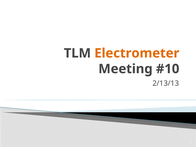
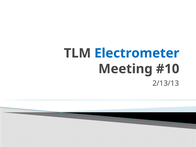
Electrometer colour: orange -> blue (137, 53)
